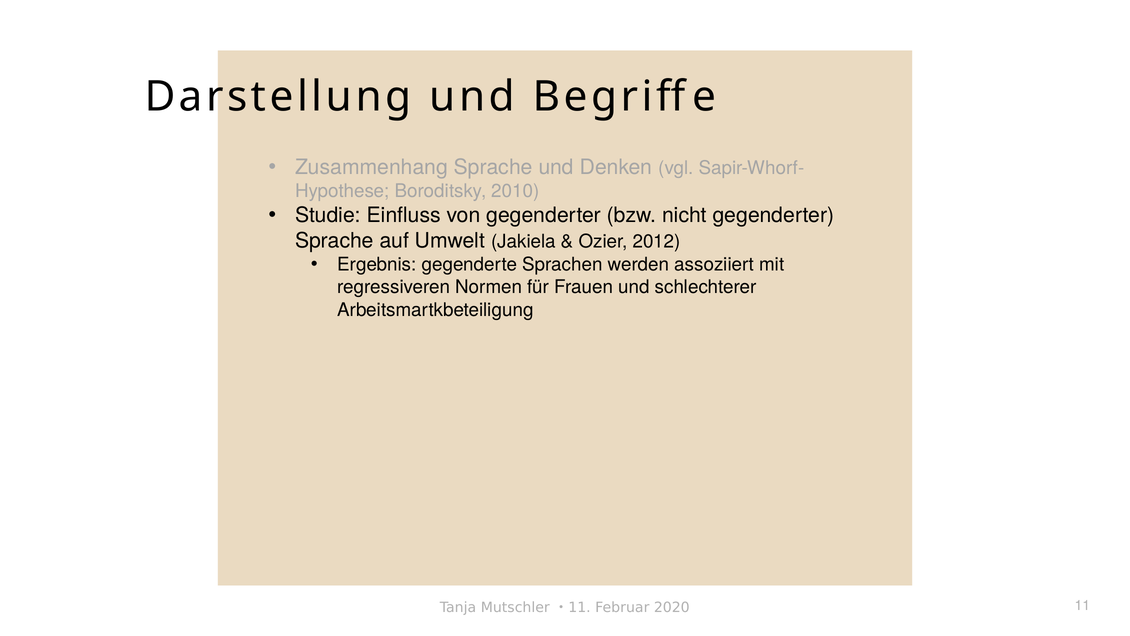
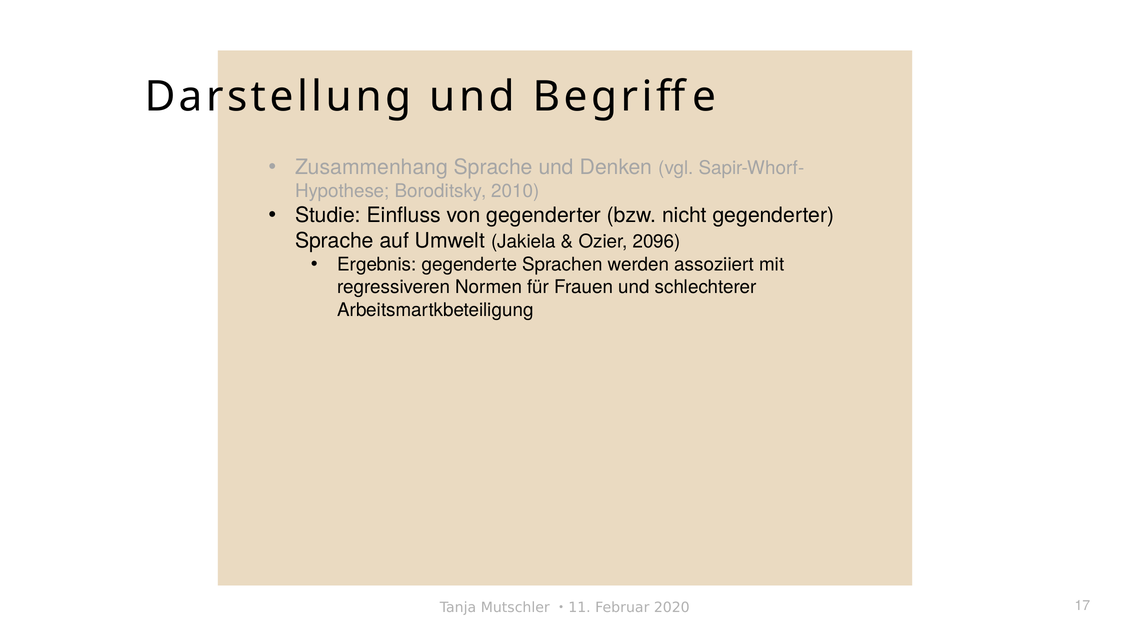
2012: 2012 -> 2096 (657, 241)
11: 11 -> 17 (1082, 605)
